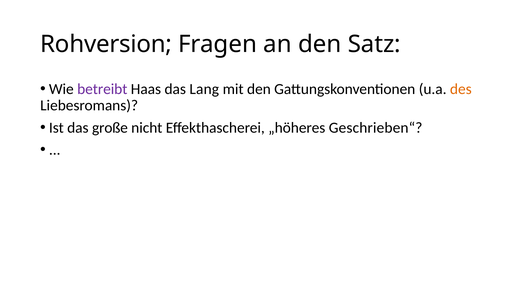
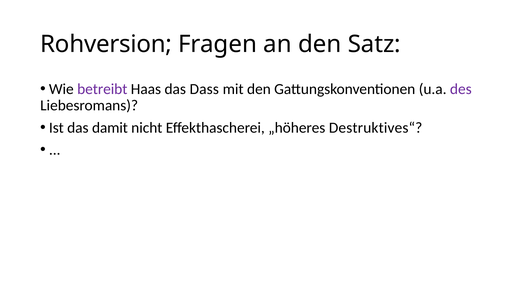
Lang: Lang -> Dass (204, 89)
des colour: orange -> purple (461, 89)
große: große -> damit (110, 128)
Geschrieben“: Geschrieben“ -> Destruktives“ (376, 128)
